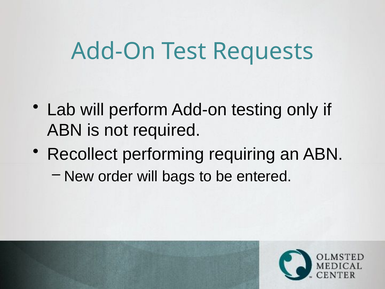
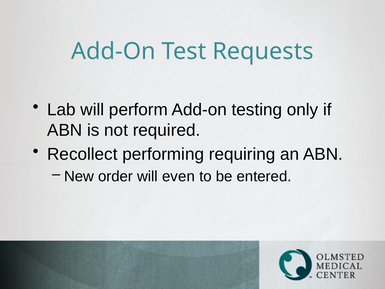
bags: bags -> even (178, 176)
